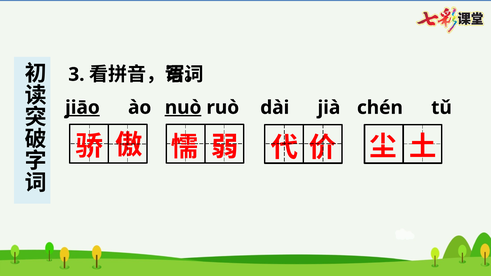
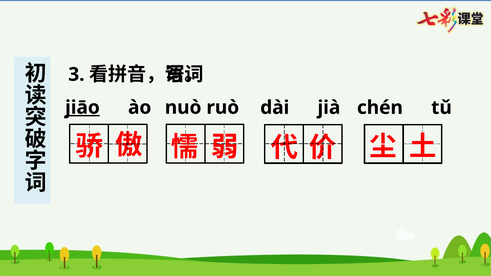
nuò underline: present -> none (183, 108)
